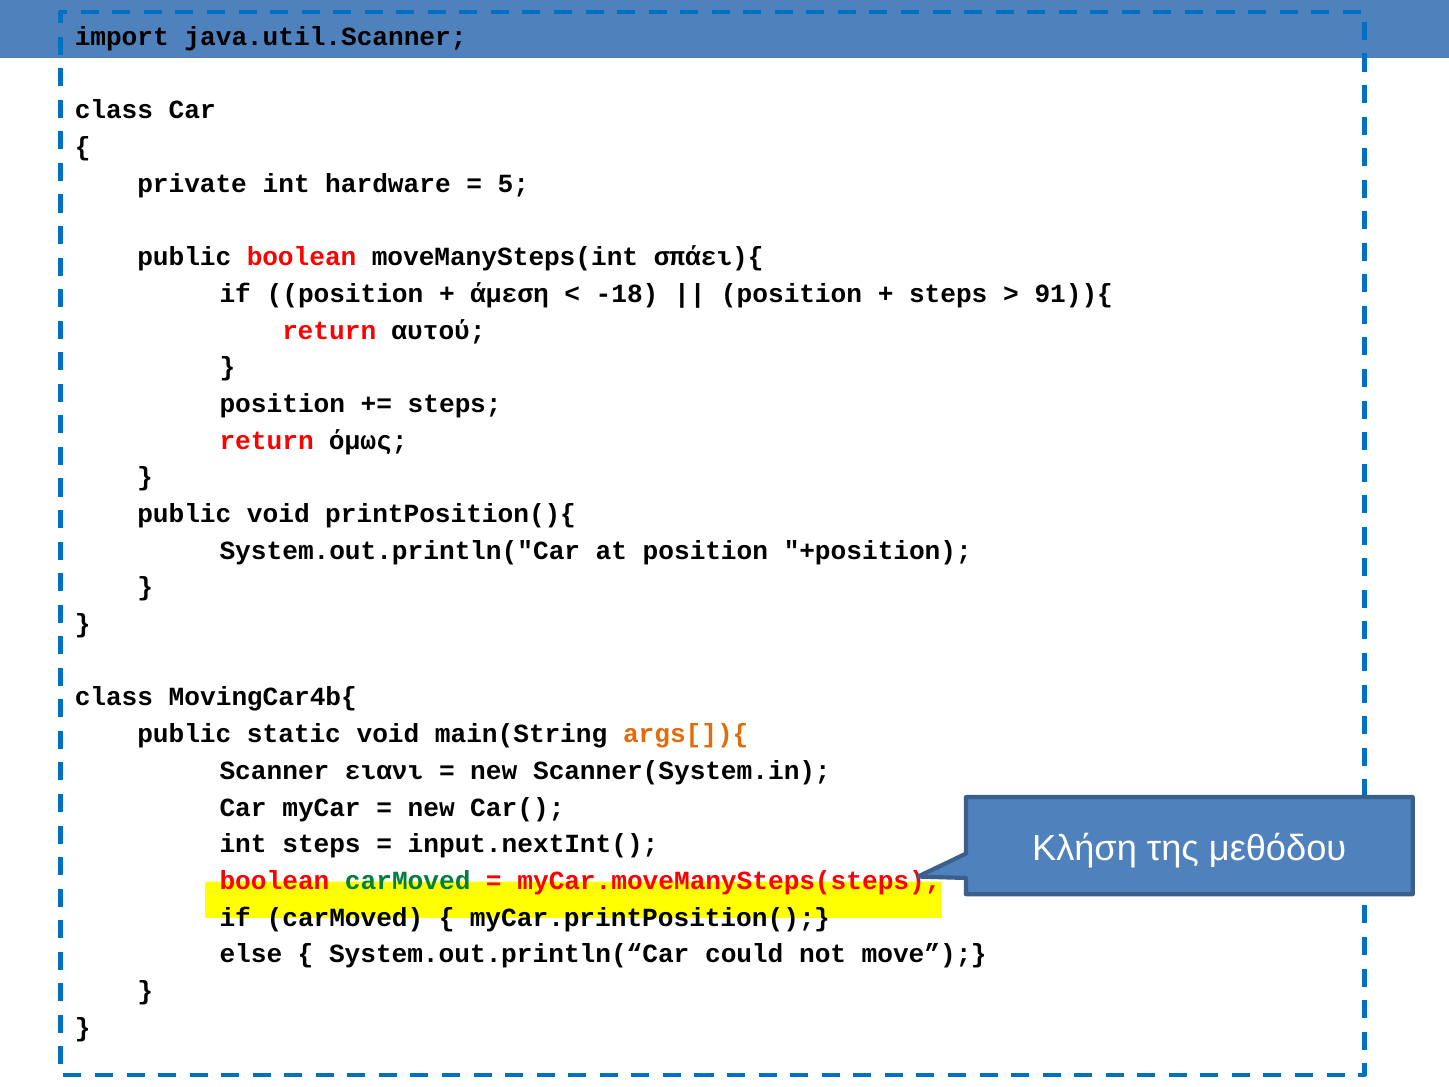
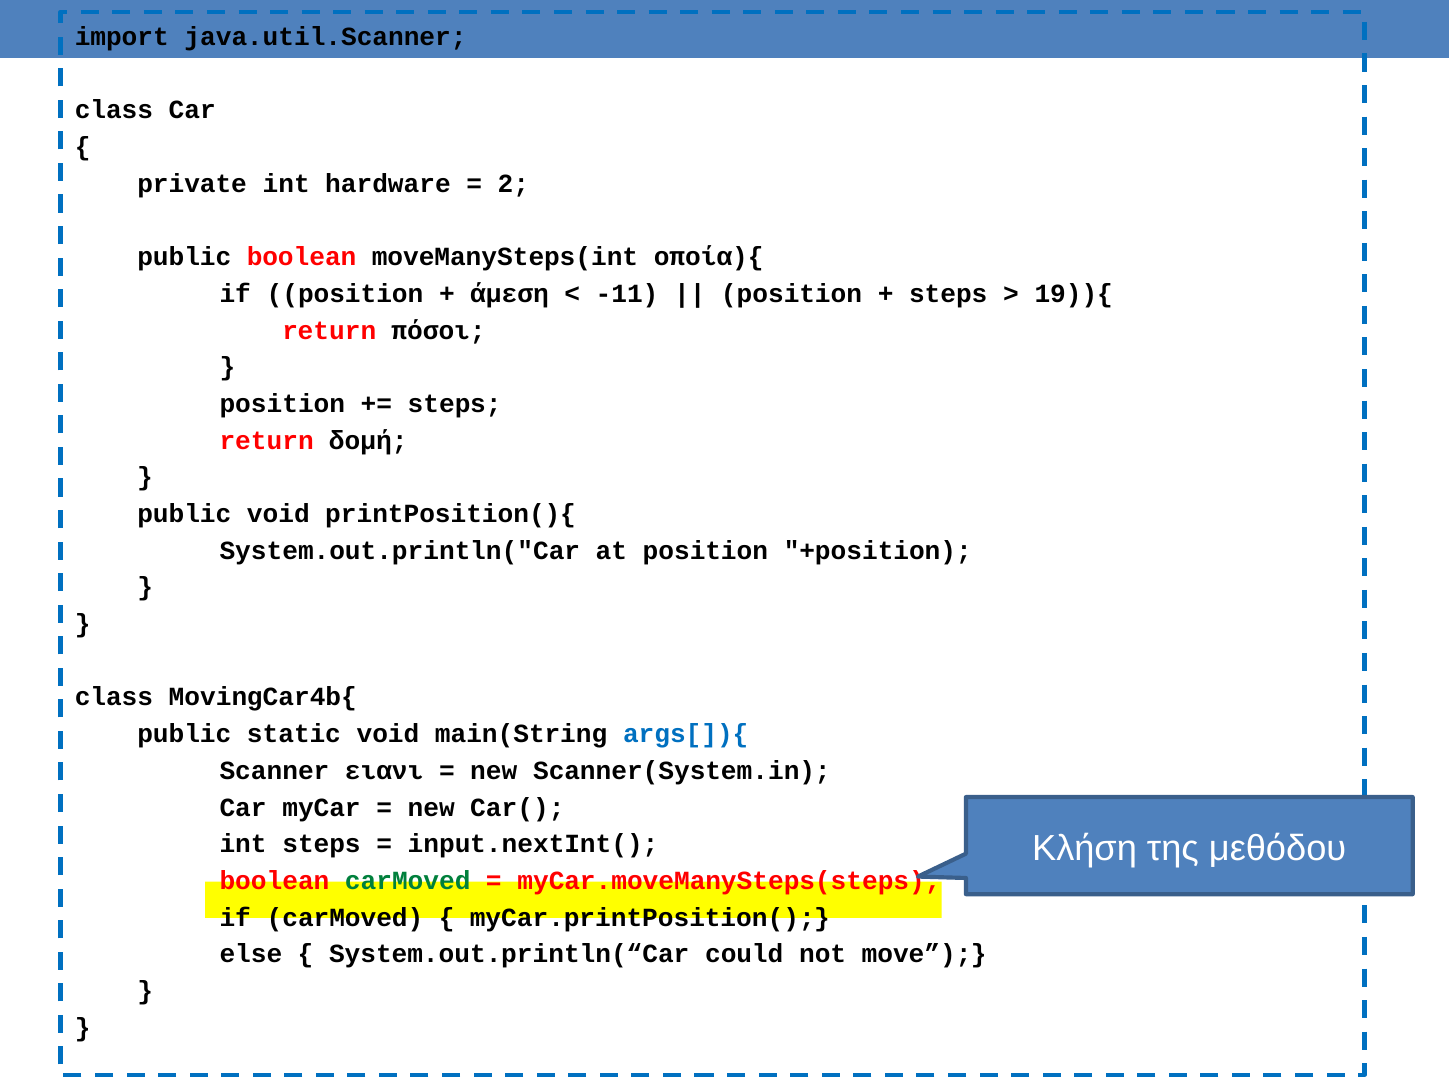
5: 5 -> 2 (513, 184)
σπάει){: σπάει){ -> οποία){ (709, 257)
-18: -18 -> -11 (627, 294)
91)){: 91)){ -> 19)){ (1074, 294)
αυτού: αυτού -> πόσοι (439, 330)
όμως: όμως -> δομή (368, 440)
args[]){ colour: orange -> blue (686, 734)
